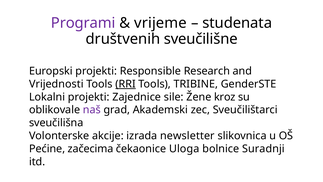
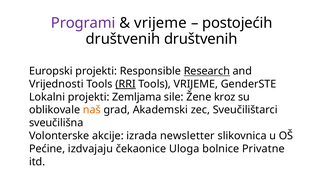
studenata: studenata -> postojećih (237, 23)
društvenih sveučilišne: sveučilišne -> društvenih (201, 39)
Research underline: none -> present (207, 71)
Tools TRIBINE: TRIBINE -> VRIJEME (196, 84)
Zajednice: Zajednice -> Zemljama (137, 97)
naš colour: purple -> orange (92, 110)
začecima: začecima -> izdvajaju (90, 148)
Suradnji: Suradnji -> Privatne (263, 148)
